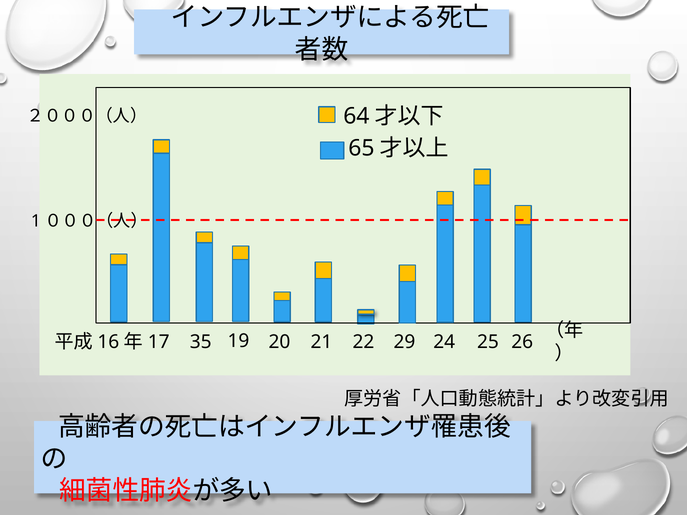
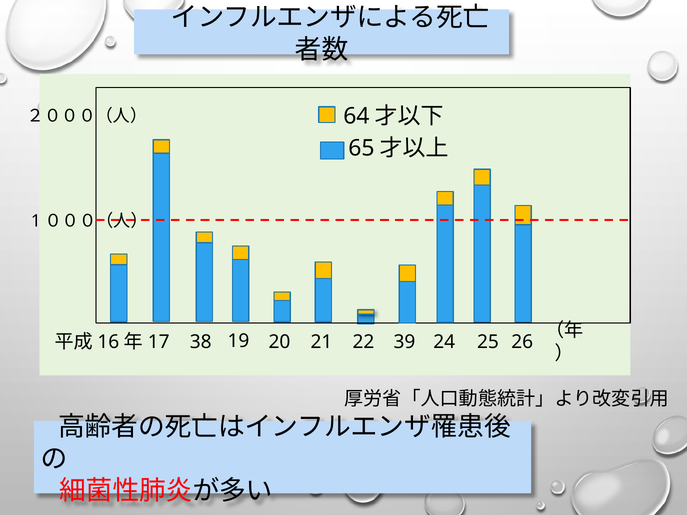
35: 35 -> 38 (201, 342)
29: 29 -> 39 (404, 342)
